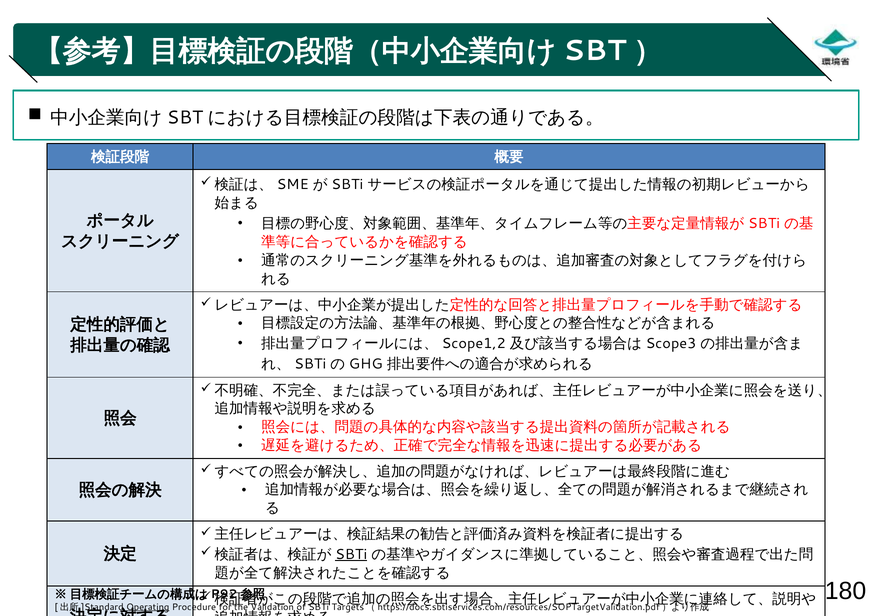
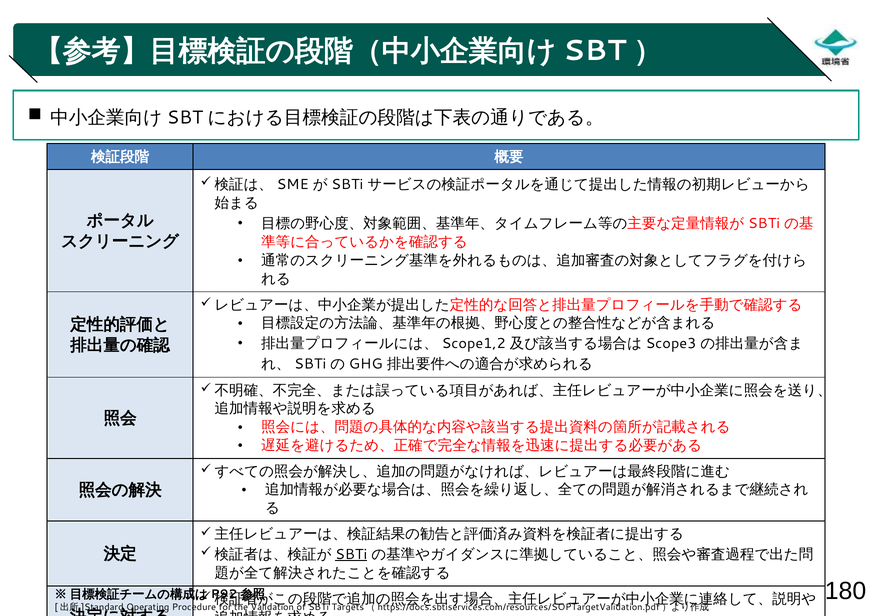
Operating underline: present -> none (148, 607)
